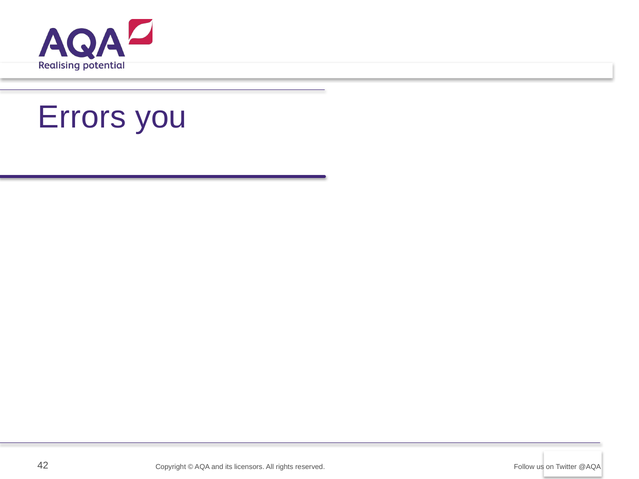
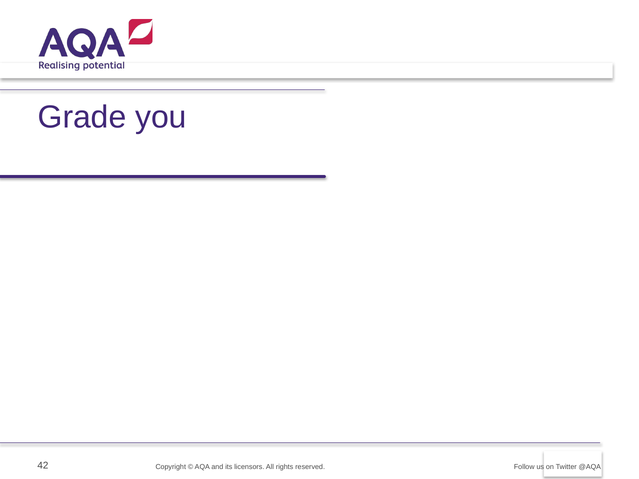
Errors: Errors -> Grade (82, 117)
